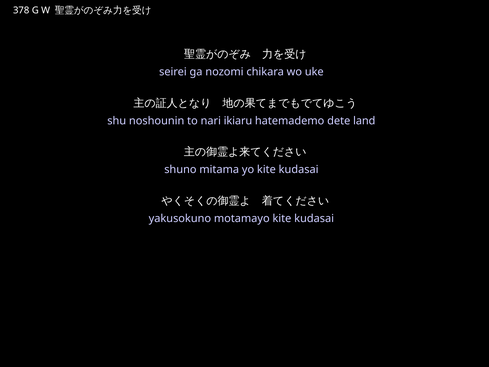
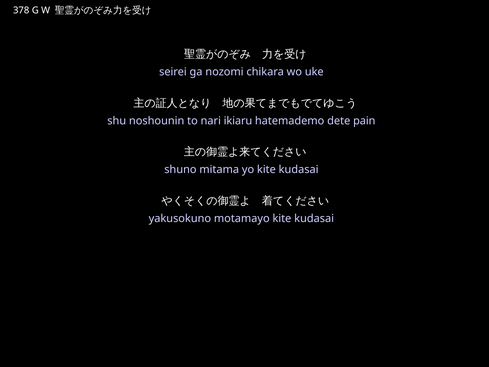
land: land -> pain (364, 121)
